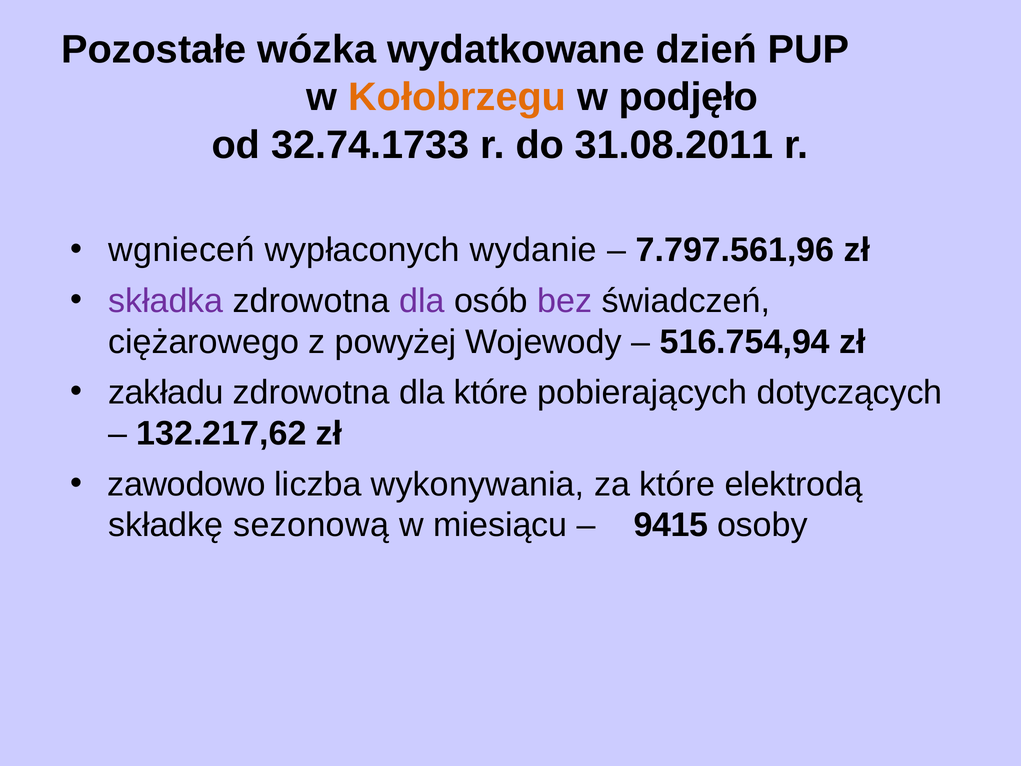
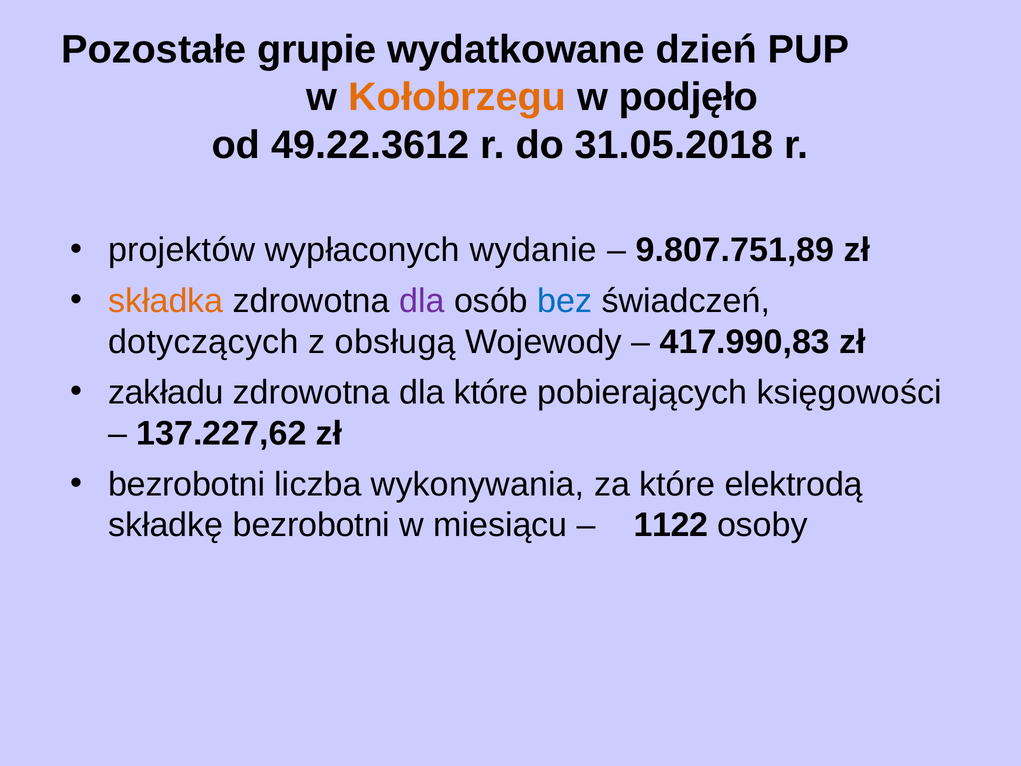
wózka: wózka -> grupie (317, 50)
32.74.1733: 32.74.1733 -> 49.22.3612 (370, 145)
31.08.2011: 31.08.2011 -> 31.05.2018 (674, 145)
wgnieceń: wgnieceń -> projektów (182, 250)
7.797.561,96: 7.797.561,96 -> 9.807.751,89 (735, 250)
składka colour: purple -> orange (166, 301)
bez colour: purple -> blue (565, 301)
ciężarowego: ciężarowego -> dotyczących (203, 342)
powyżej: powyżej -> obsługą (395, 342)
516.754,94: 516.754,94 -> 417.990,83 (745, 342)
dotyczących: dotyczących -> księgowości (849, 393)
132.217,62: 132.217,62 -> 137.227,62 (221, 433)
zawodowo: zawodowo -> bezrobotni (187, 484)
składkę sezonową: sezonową -> bezrobotni (311, 525)
9415: 9415 -> 1122 (671, 525)
